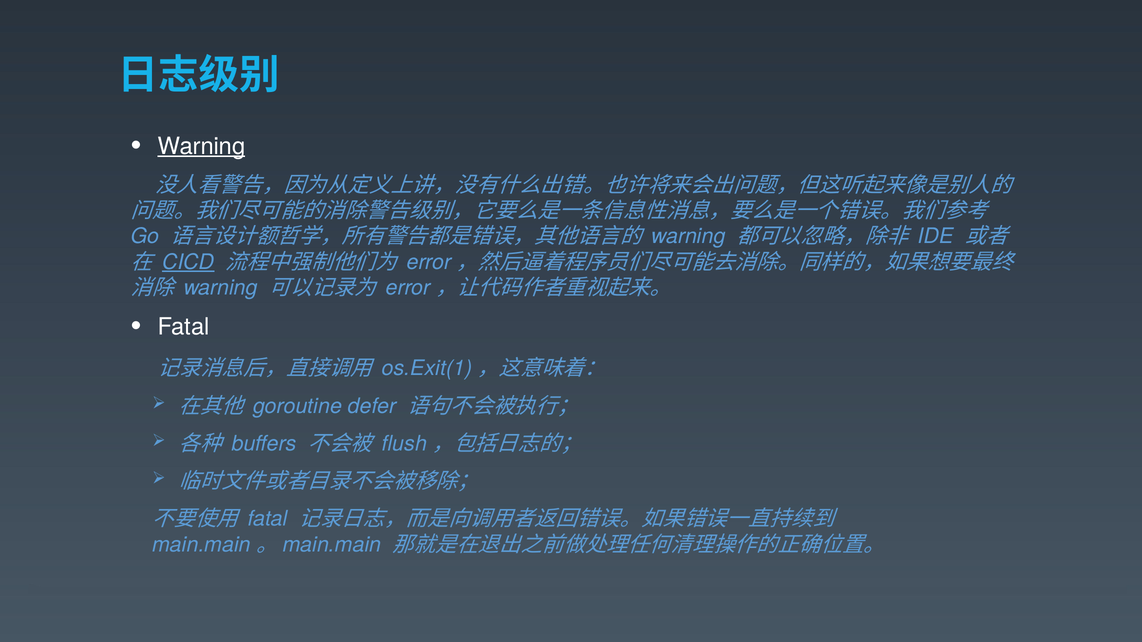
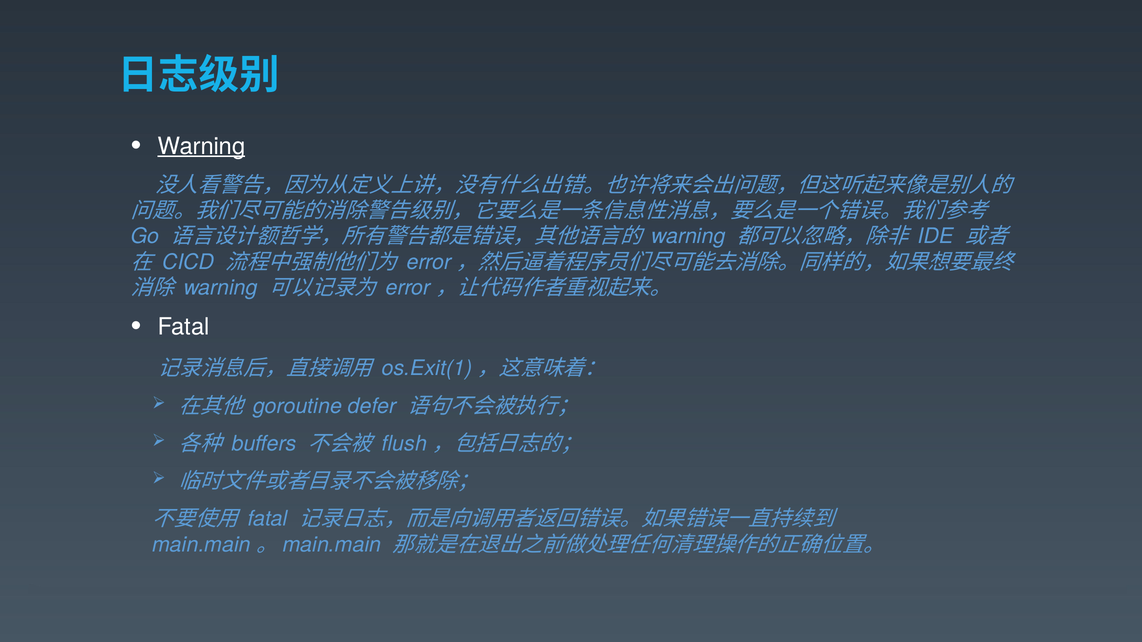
CICD underline: present -> none (188, 262)
